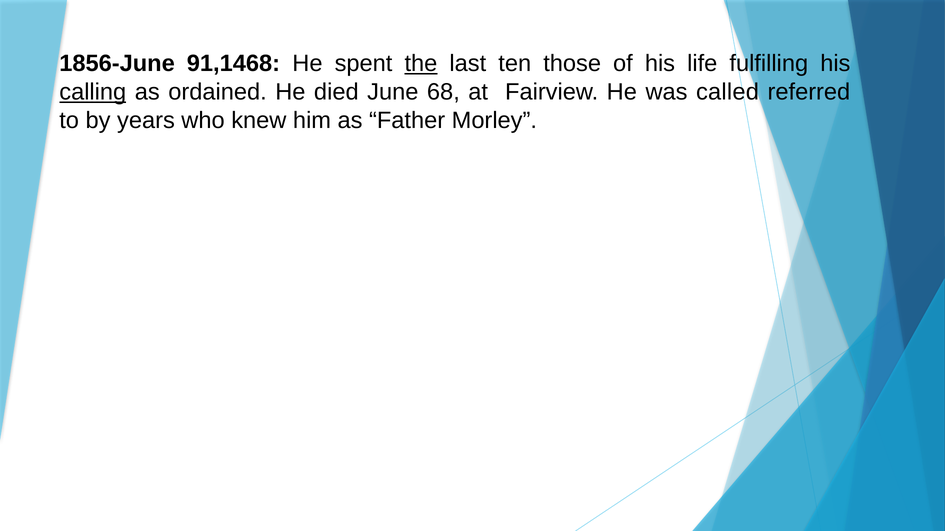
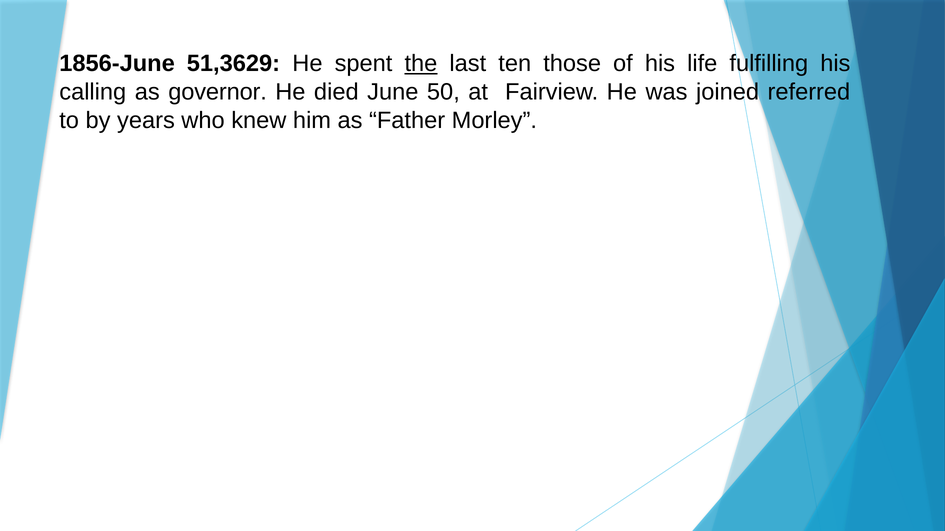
91,1468: 91,1468 -> 51,3629 (233, 64)
calling underline: present -> none (93, 92)
ordained: ordained -> governor (218, 92)
68: 68 -> 50 (443, 92)
called: called -> joined (728, 92)
